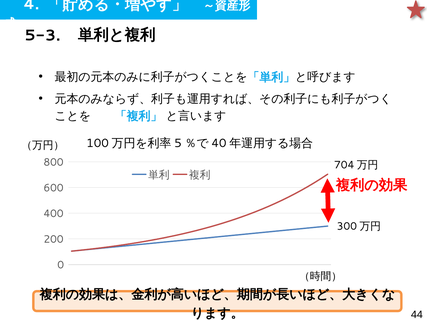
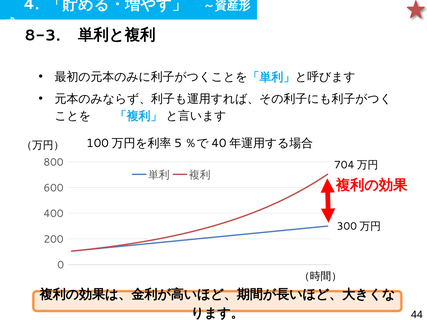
5-3: 5-3 -> 8-3 (42, 35)
